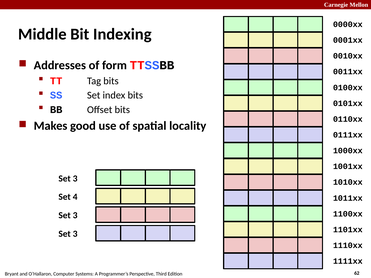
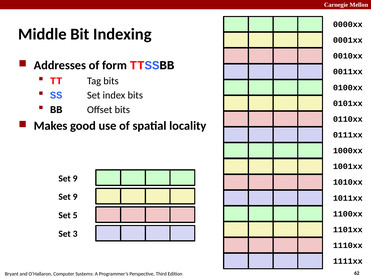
3: 3 -> 9 (75, 179)
4: 4 -> 9 (75, 197)
3: 3 -> 5 (75, 216)
